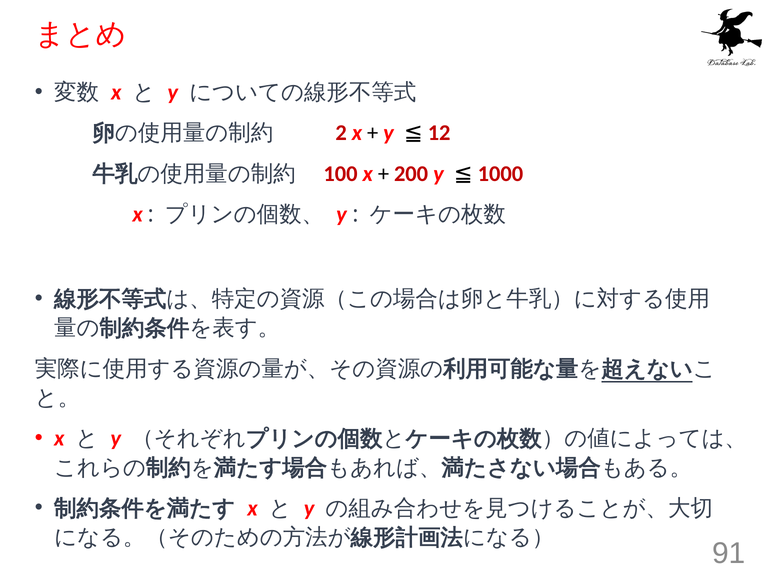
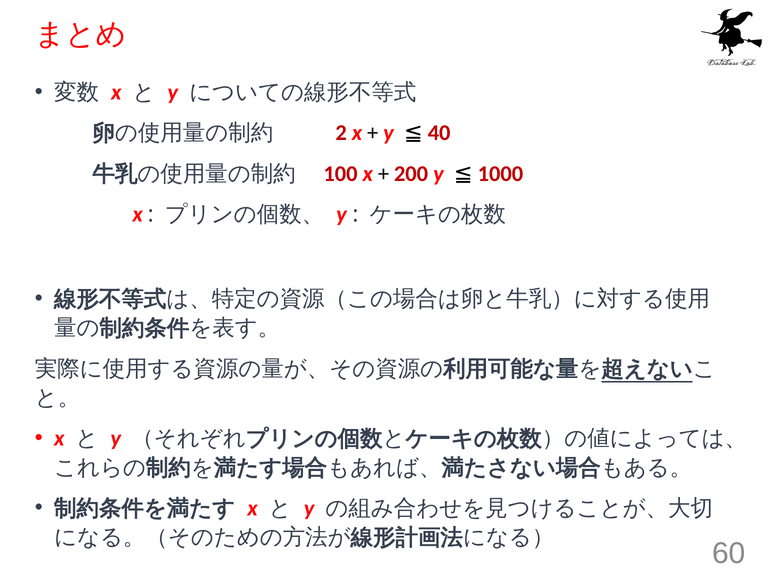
12: 12 -> 40 (439, 133)
91: 91 -> 60 (729, 553)
